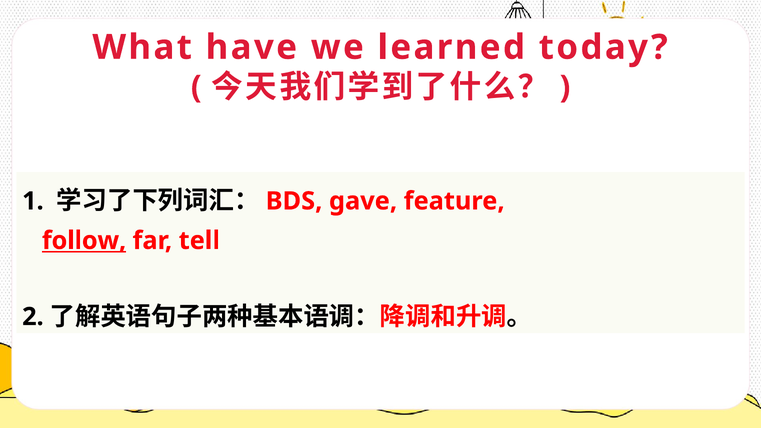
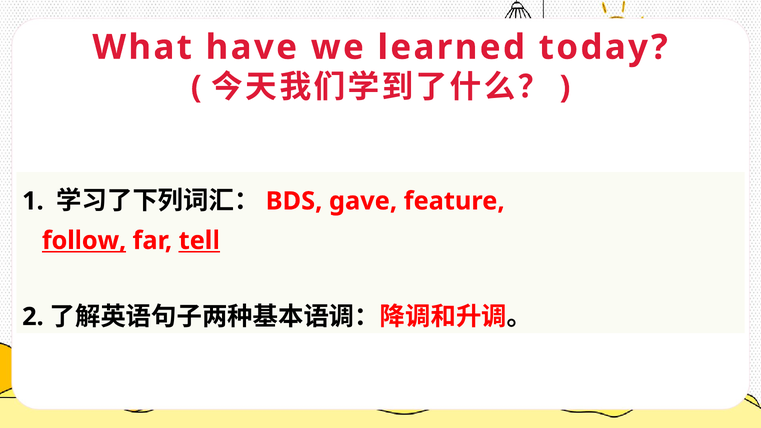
tell underline: none -> present (199, 241)
